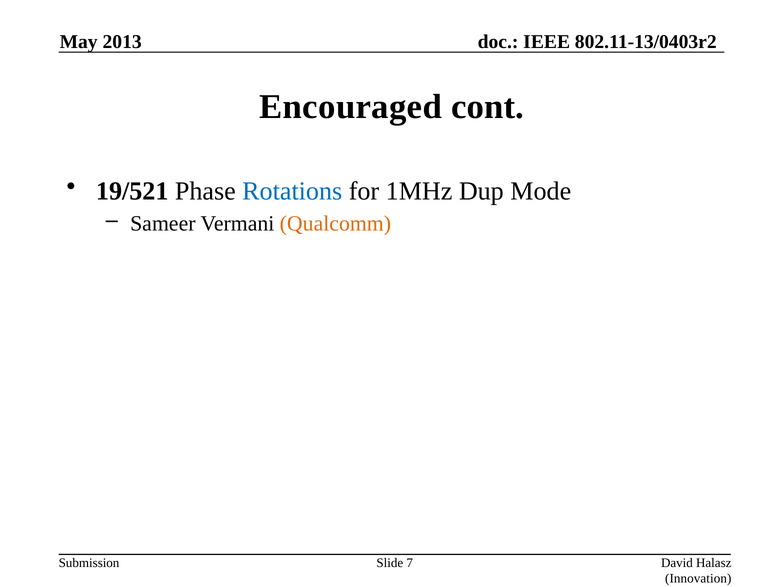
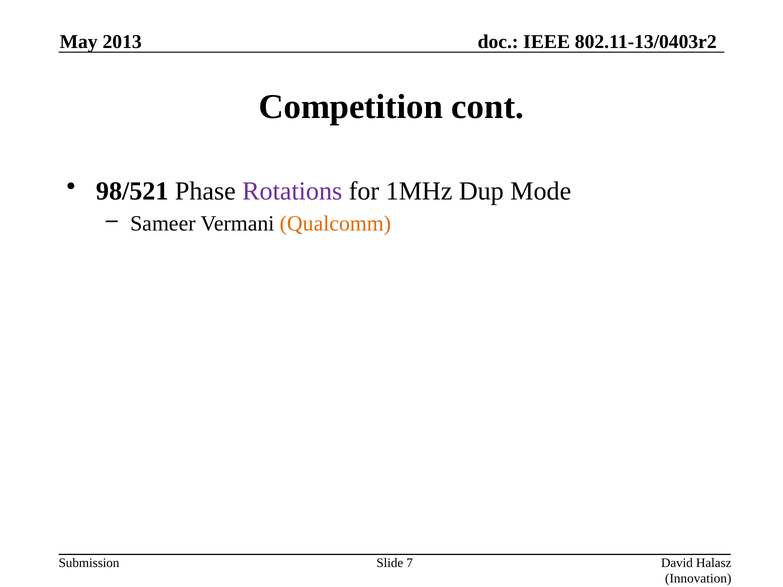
Encouraged: Encouraged -> Competition (351, 107)
19/521: 19/521 -> 98/521 (132, 191)
Rotations colour: blue -> purple (292, 191)
